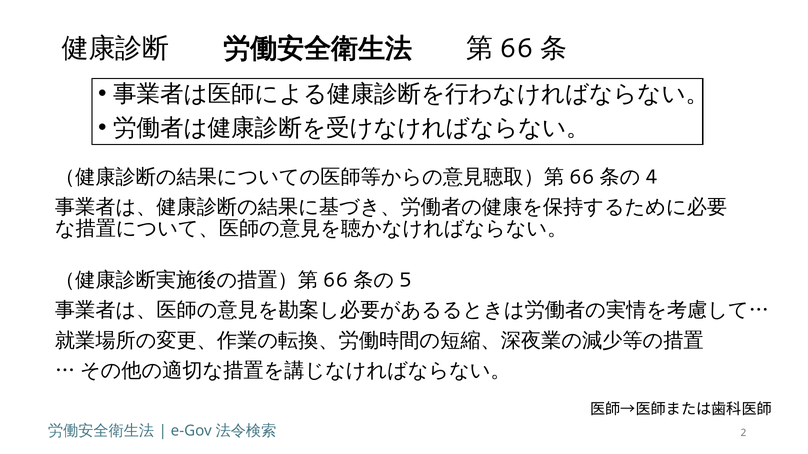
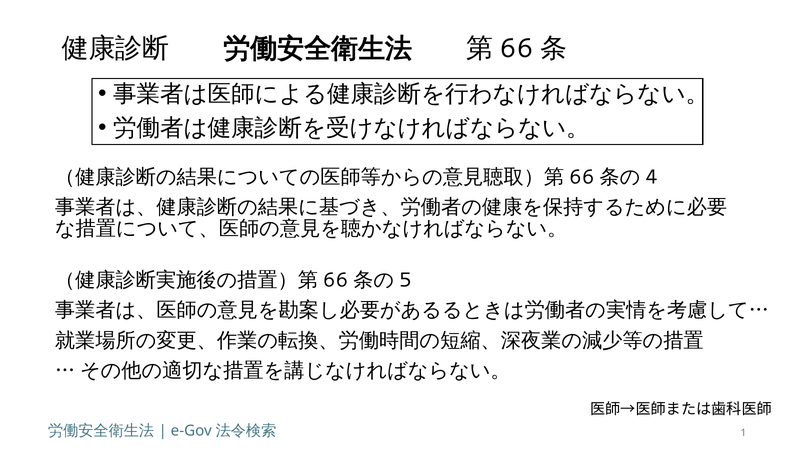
2: 2 -> 1 (744, 433)
